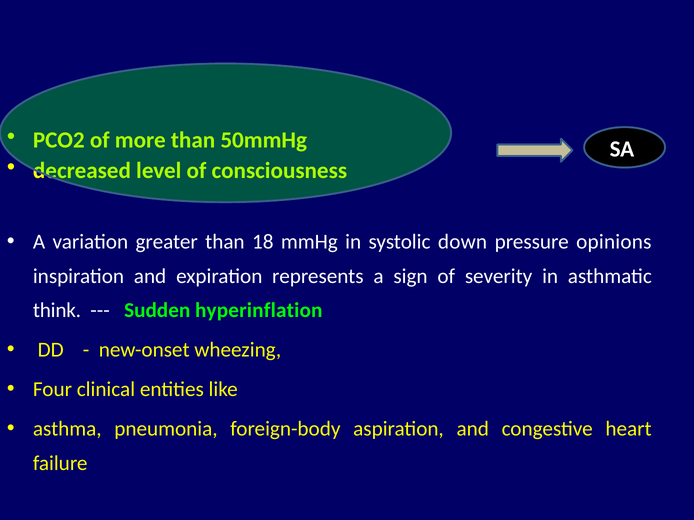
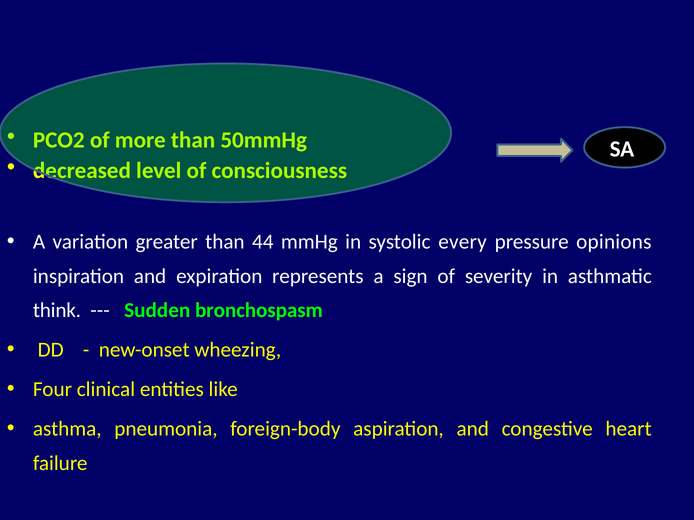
18: 18 -> 44 (263, 242)
down: down -> every (463, 242)
hyperinflation: hyperinflation -> bronchospasm (259, 311)
